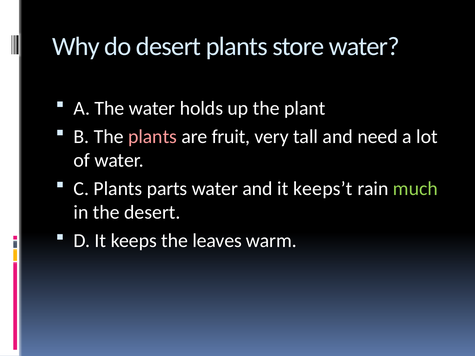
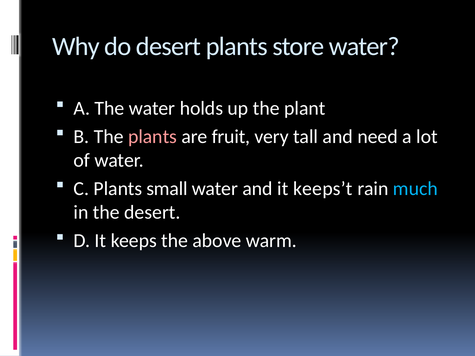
parts: parts -> small (167, 189)
much colour: light green -> light blue (415, 189)
leaves: leaves -> above (217, 241)
